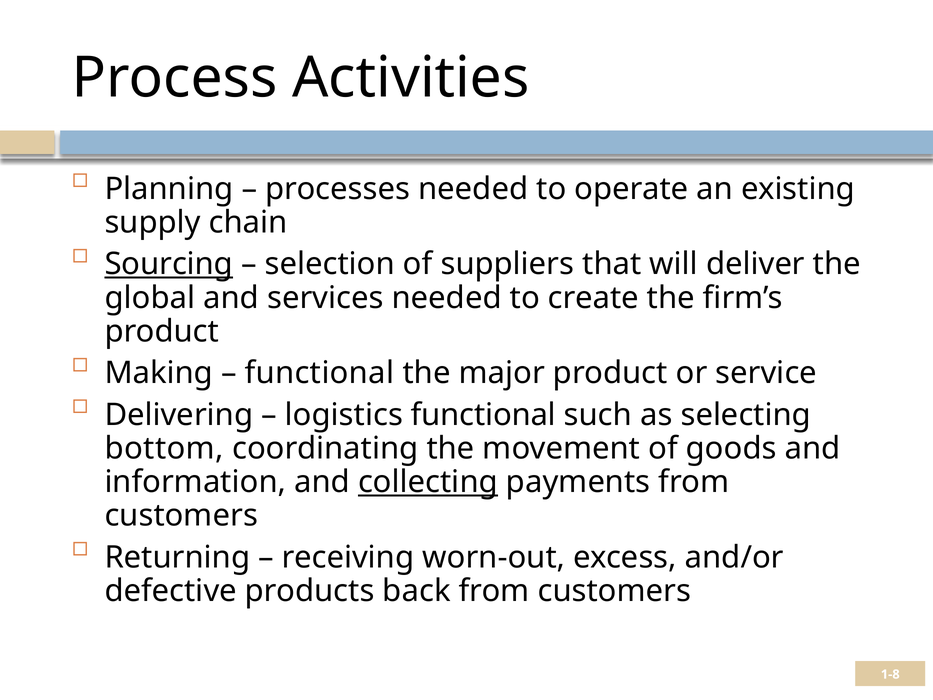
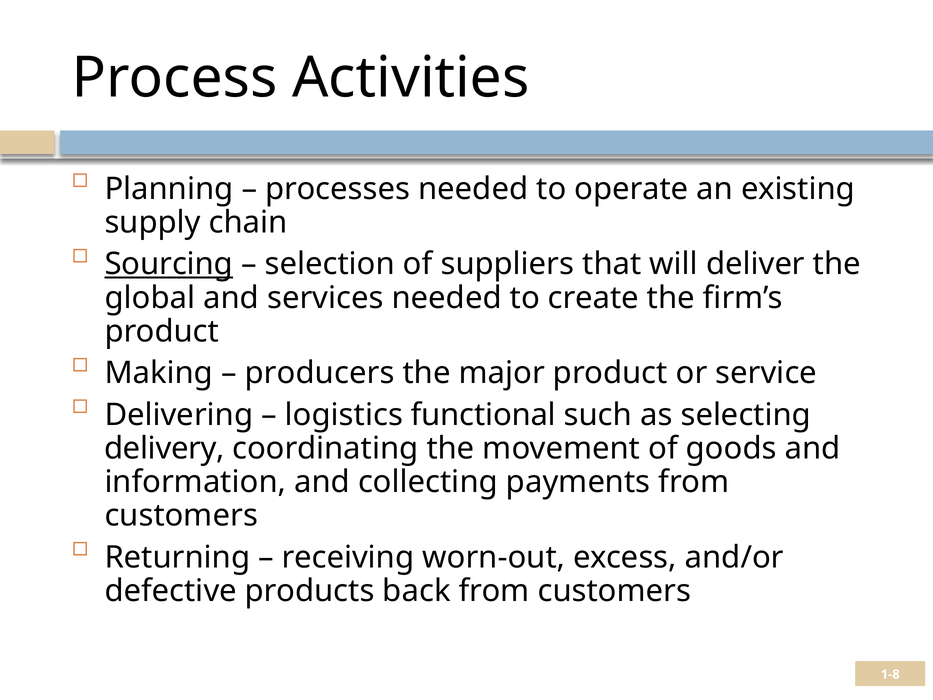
functional: functional -> producers (320, 373)
bottom: bottom -> delivery (164, 448)
collecting underline: present -> none (428, 482)
